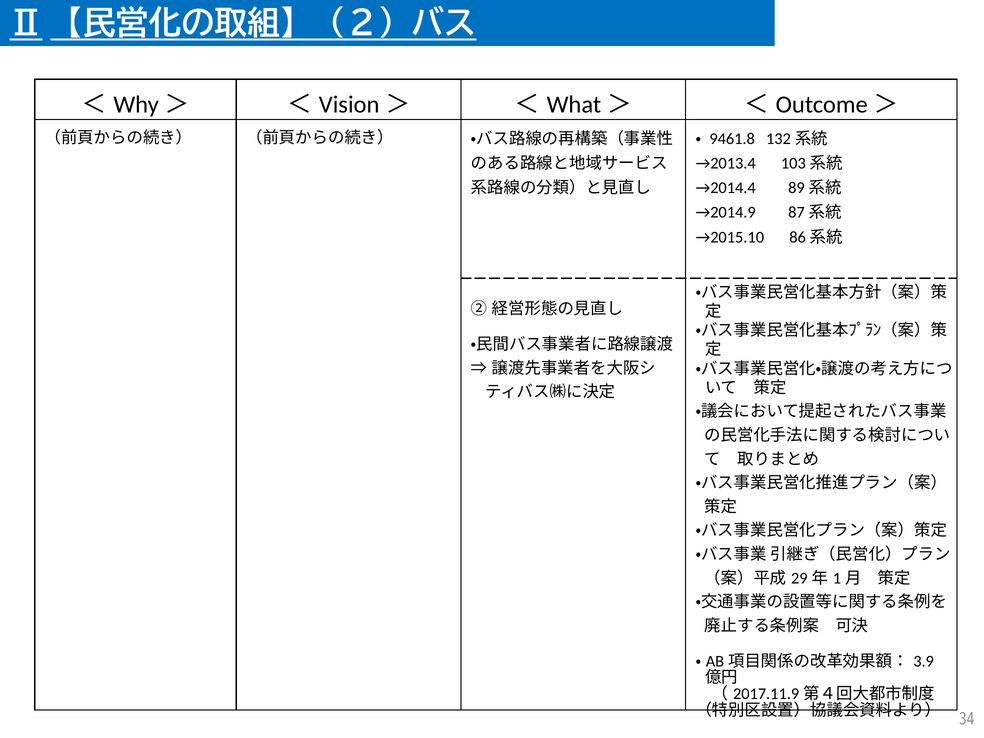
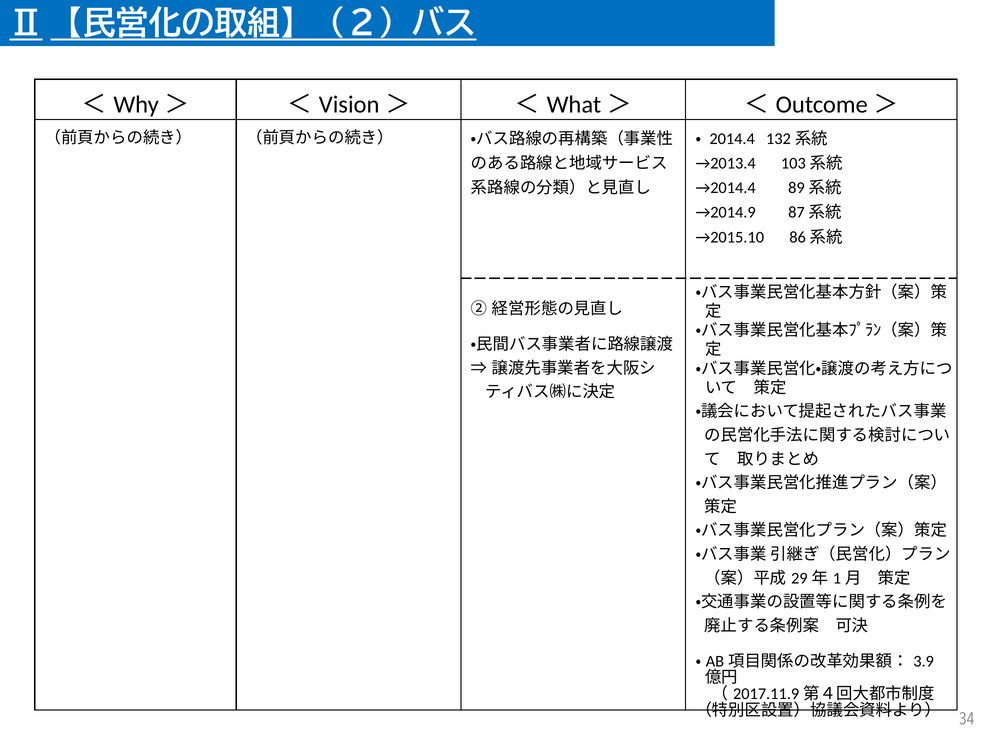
9461.8: 9461.8 -> 2014.4 (732, 139)
